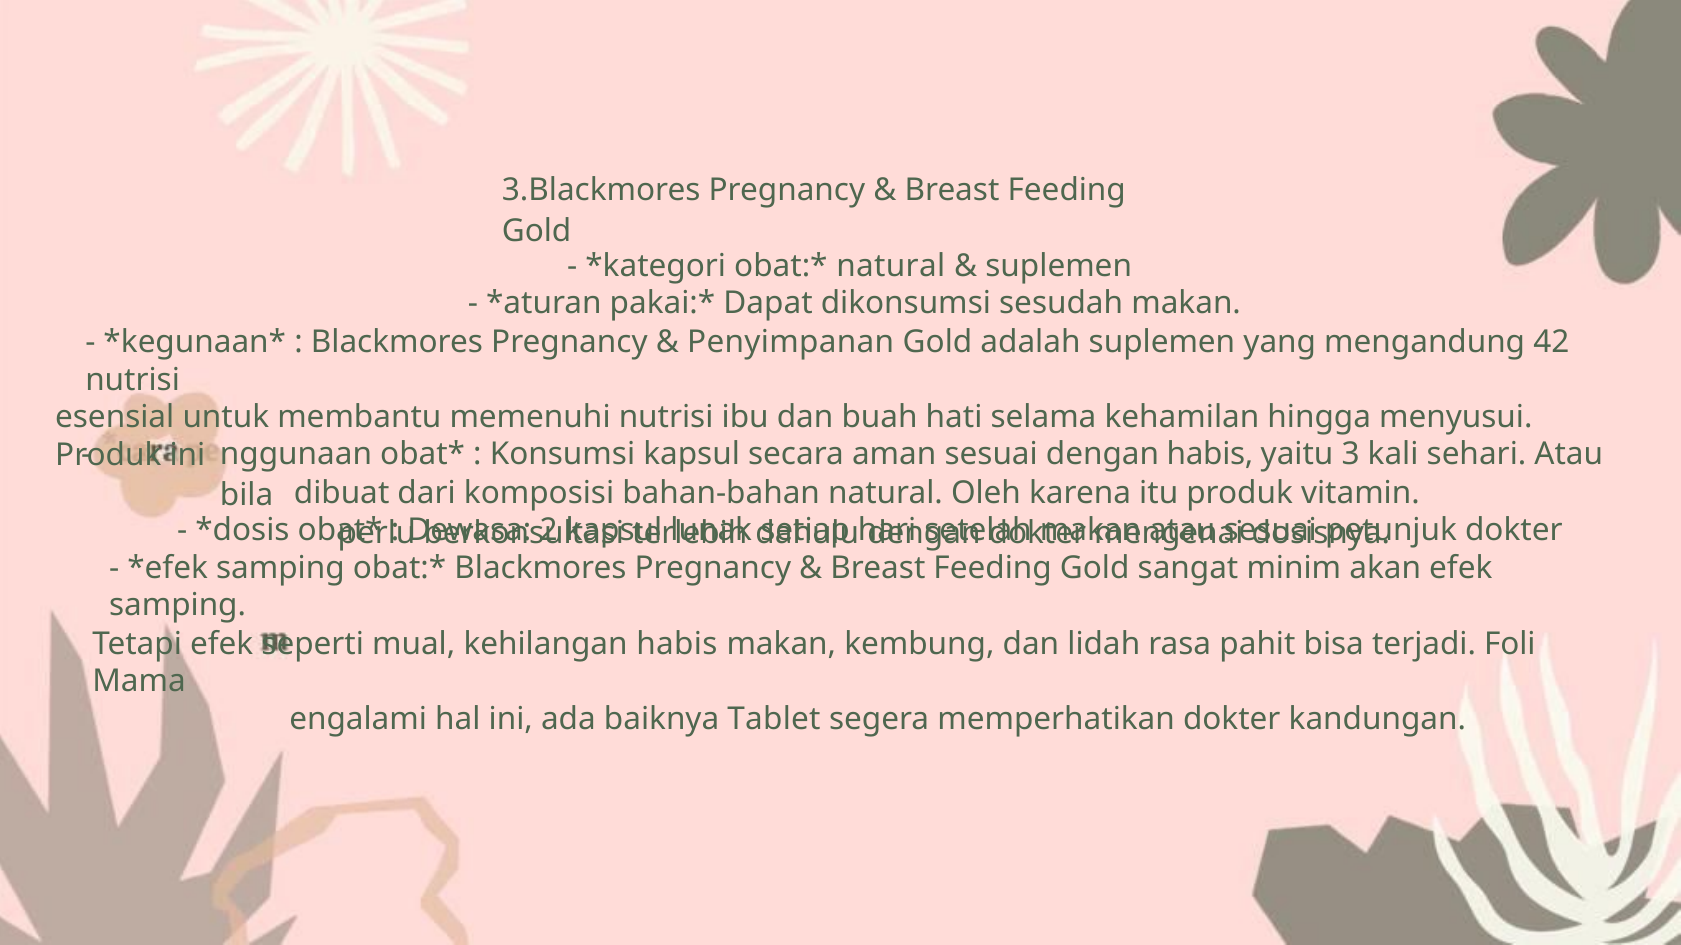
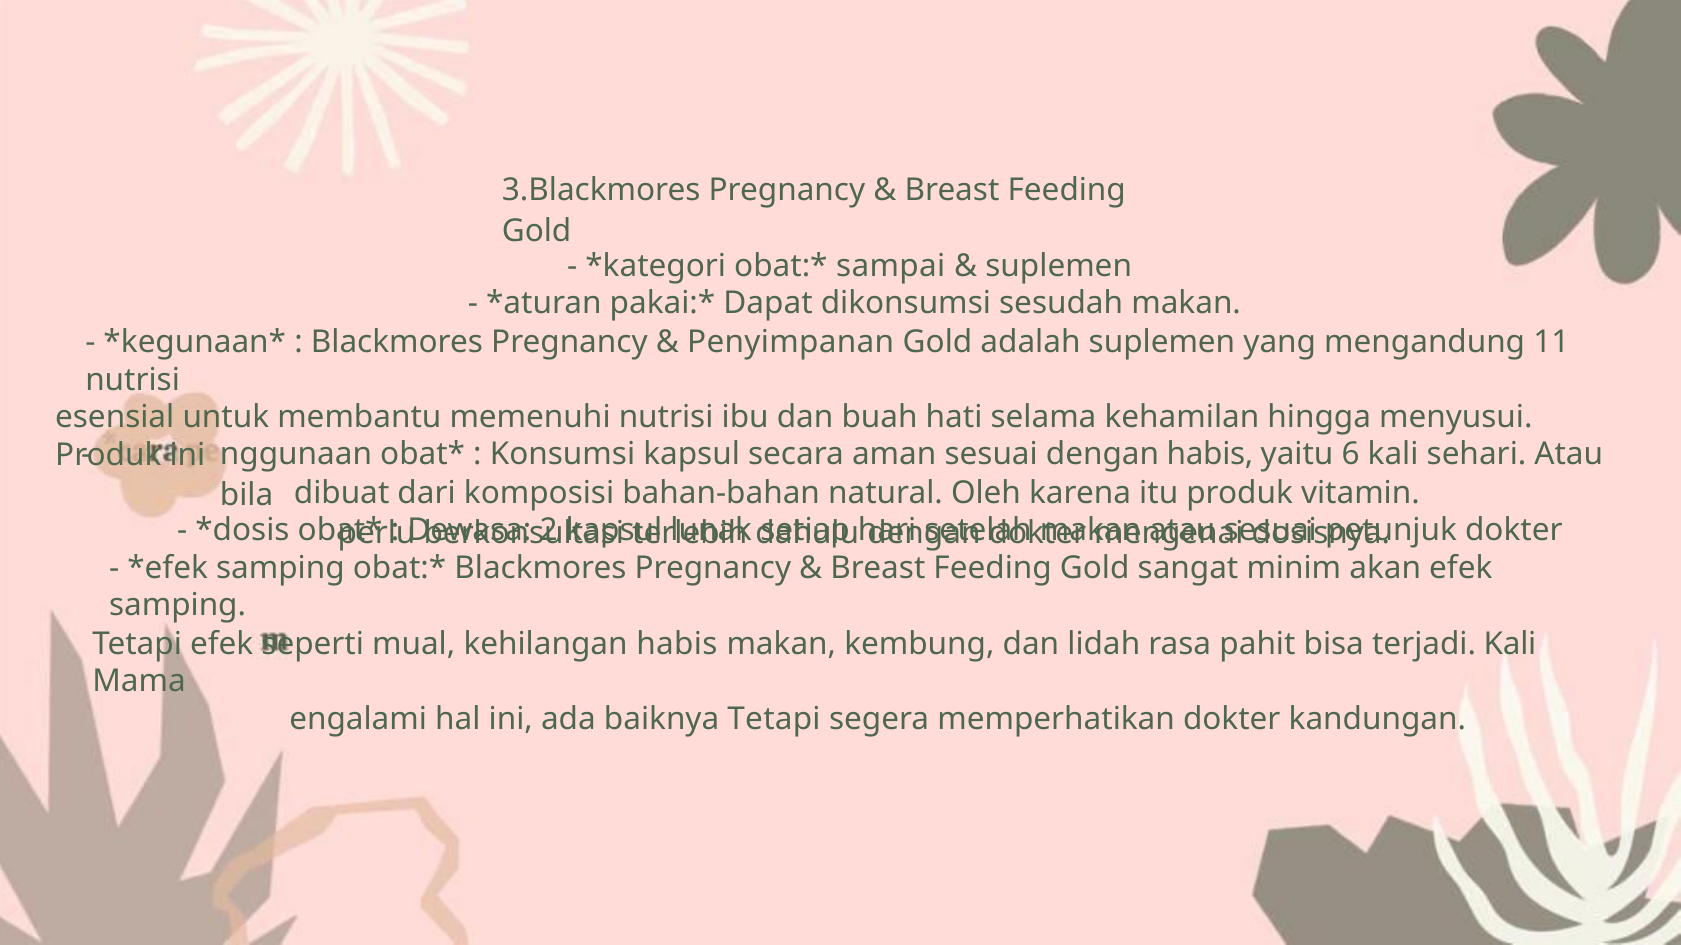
natural: natural -> sampai (891, 266)
42: 42 -> 11 (1551, 342)
3: 3 -> 6 (1351, 455)
terjadi Foli: Foli -> Kali (1510, 644)
baiknya Tablet: Tablet -> Tetapi (774, 720)
